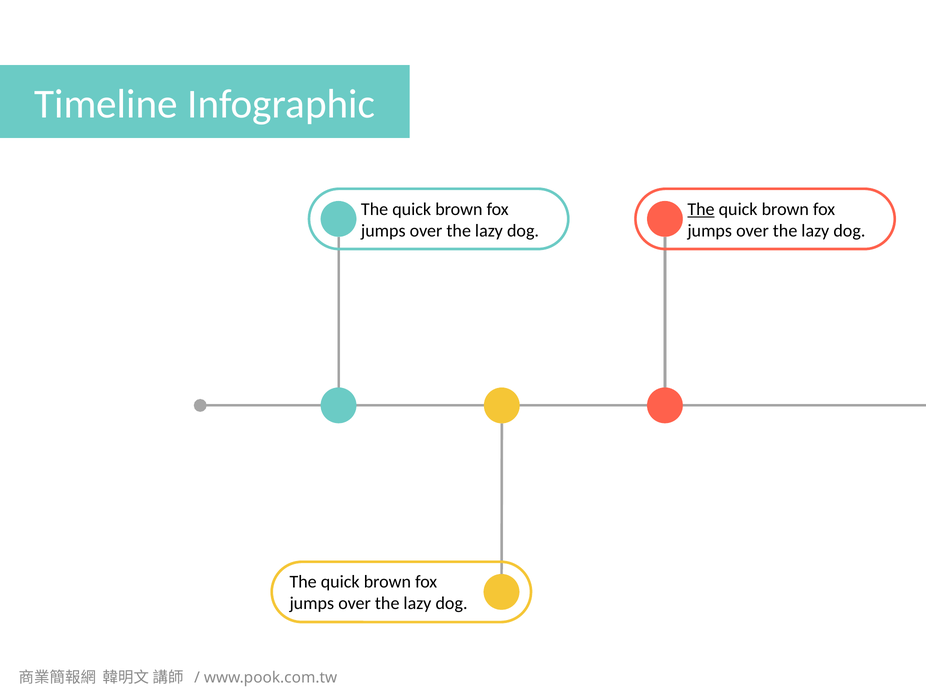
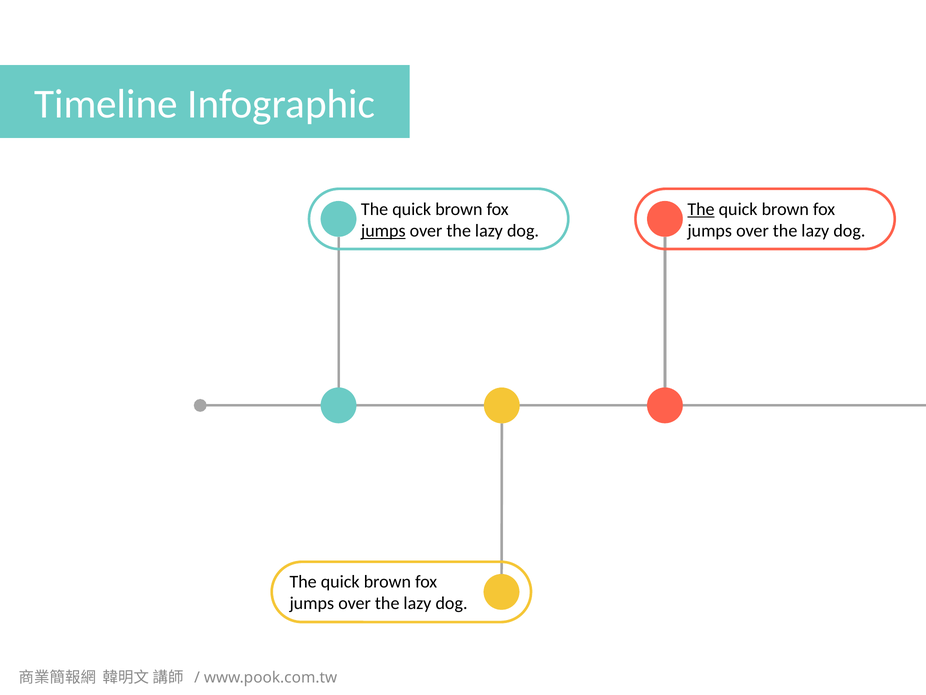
jumps underline: none -> present (383, 231)
